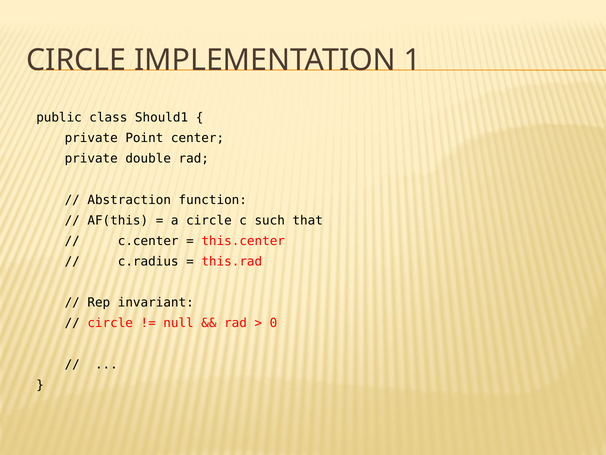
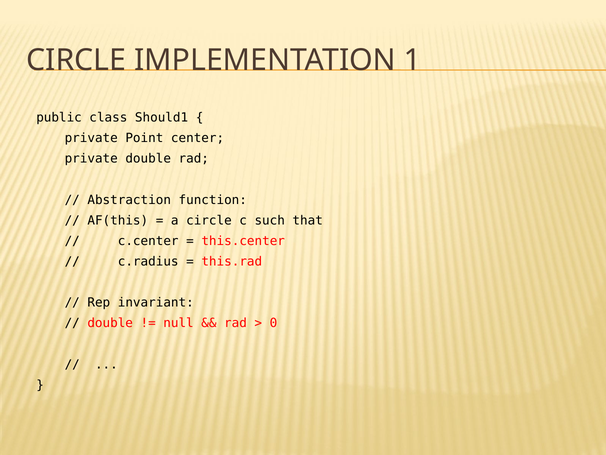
circle: circle -> double (110, 323)
